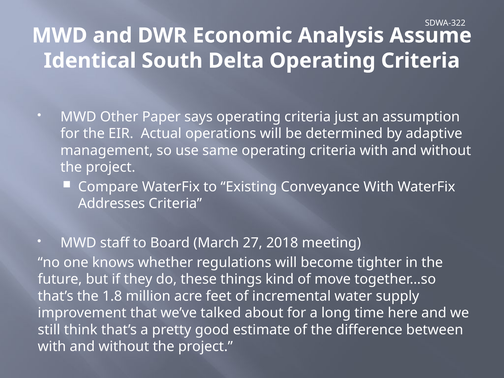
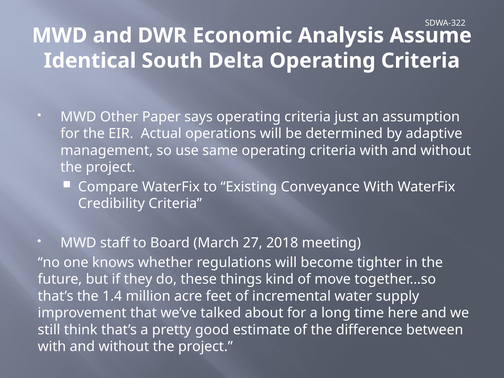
Addresses: Addresses -> Credibility (111, 204)
1.8: 1.8 -> 1.4 (112, 296)
